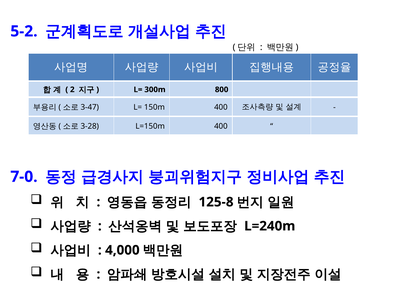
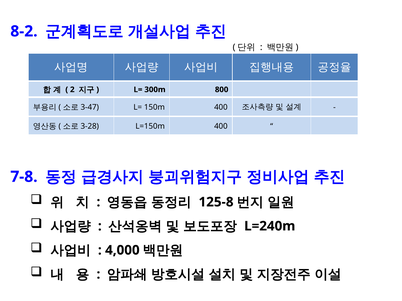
5-2: 5-2 -> 8-2 (24, 31)
7-0: 7-0 -> 7-8 (24, 177)
